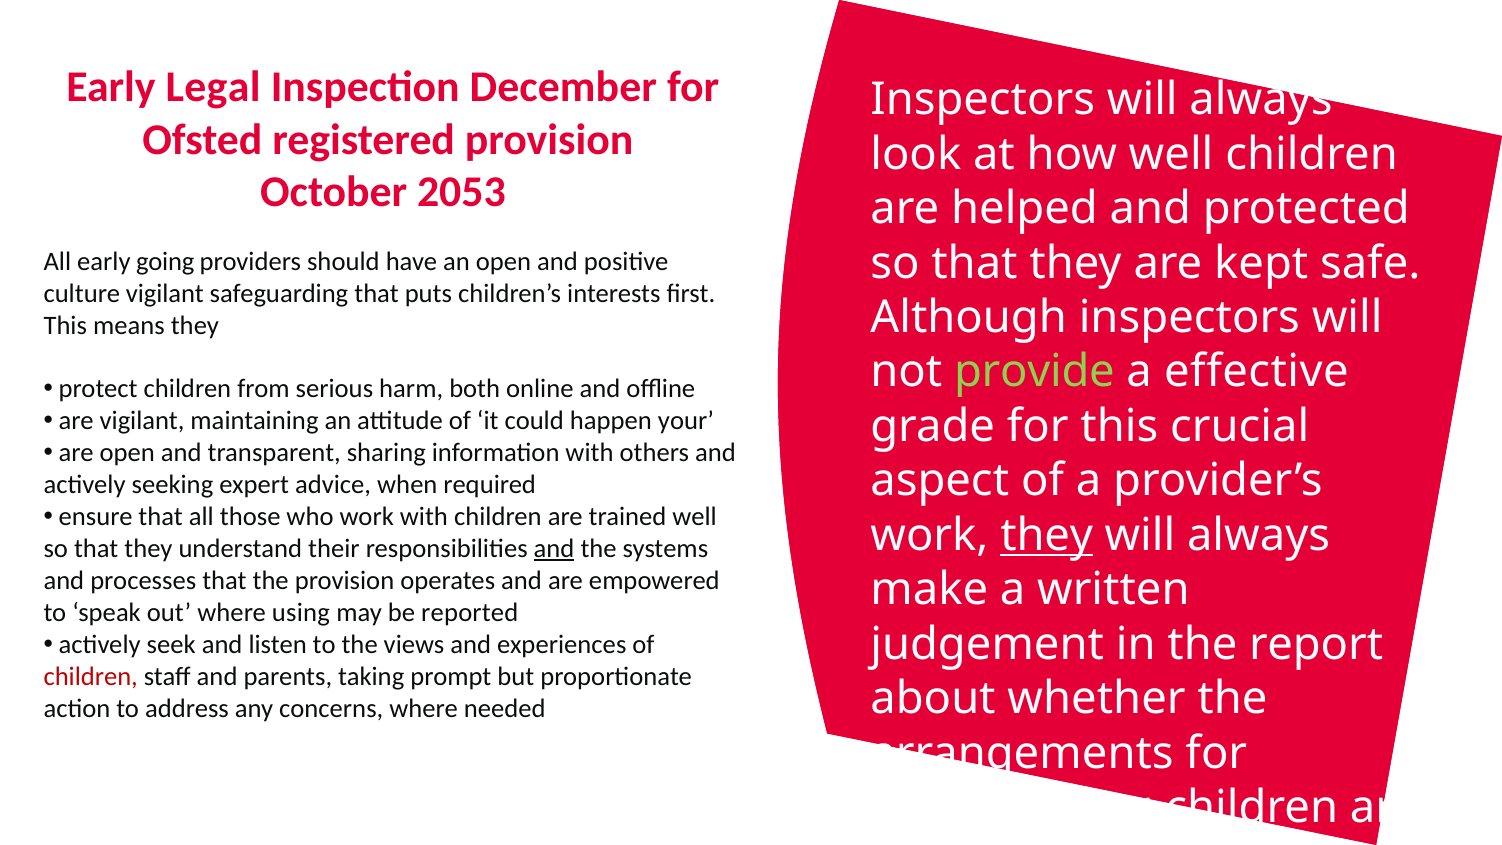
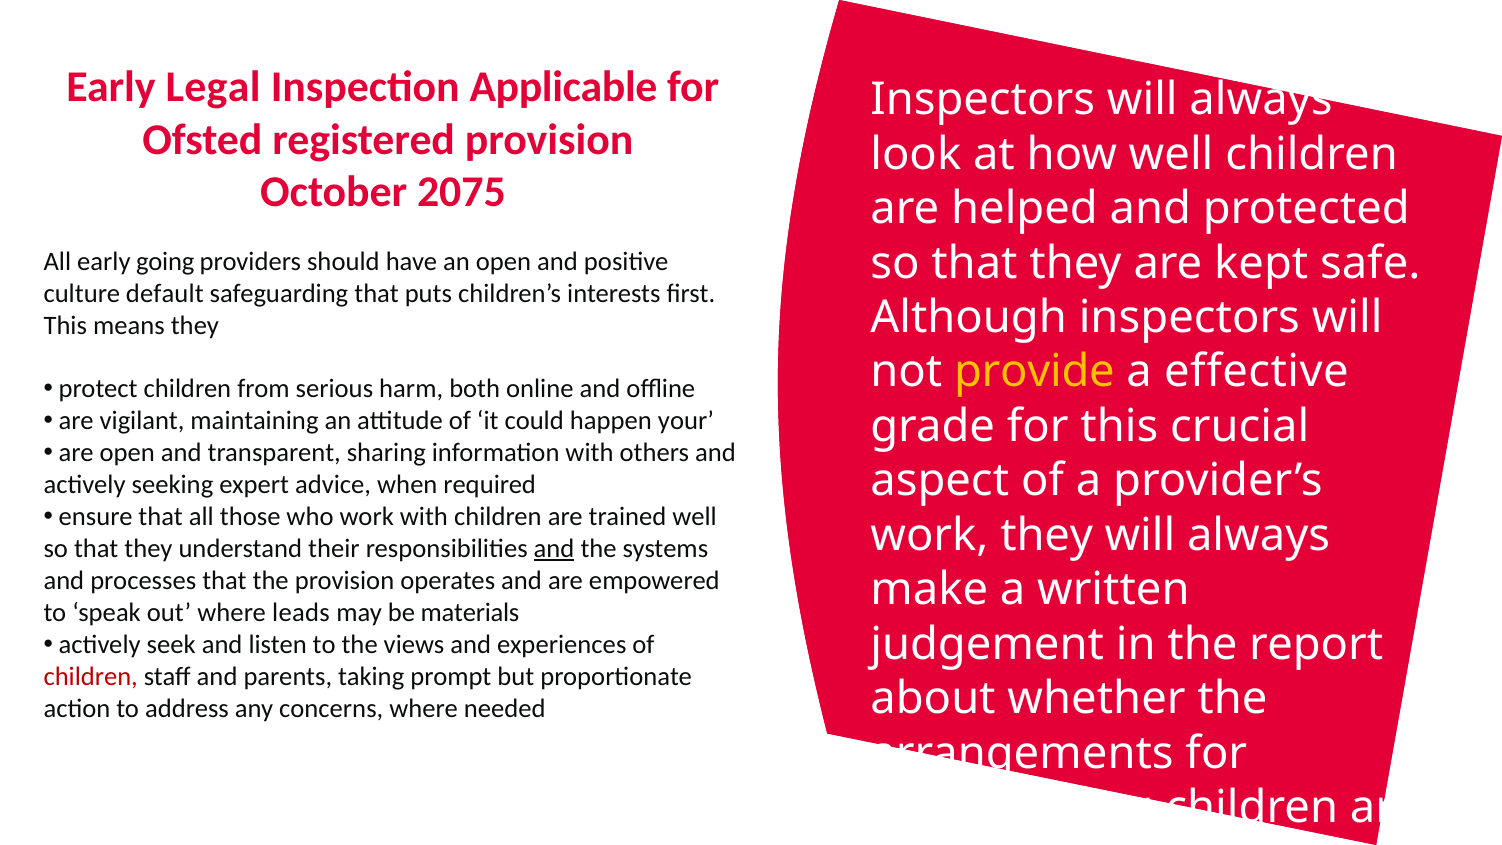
December: December -> Applicable (564, 87)
2053: 2053 -> 2075 (461, 192)
culture vigilant: vigilant -> default (165, 293)
provide colour: light green -> yellow (1034, 372)
they underline: present -> none (1047, 535)
using: using -> leads (301, 613)
reported: reported -> materials (470, 613)
